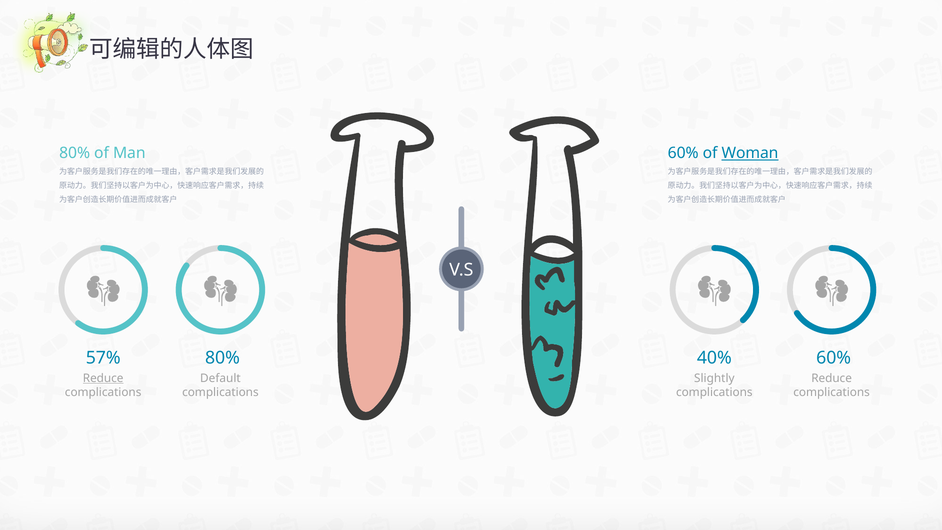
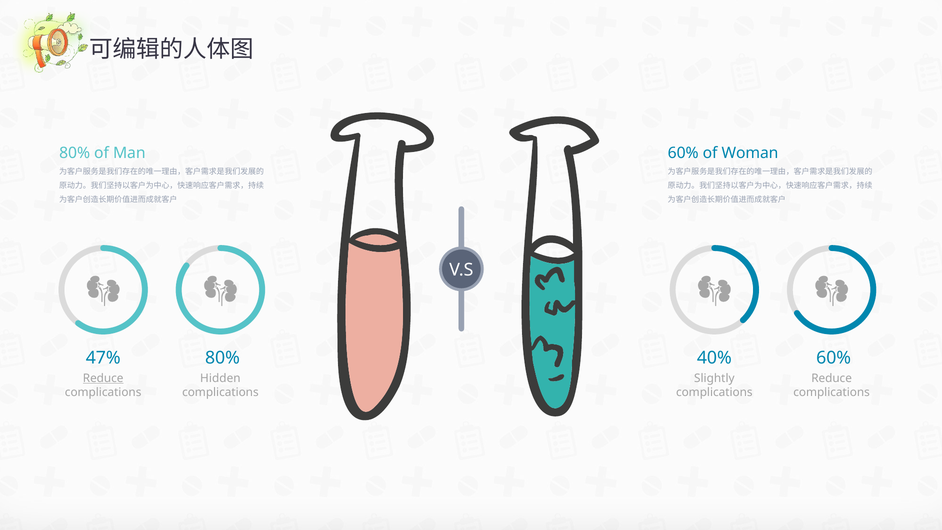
Woman underline: present -> none (750, 153)
57%: 57% -> 47% (103, 358)
Default: Default -> Hidden (220, 378)
